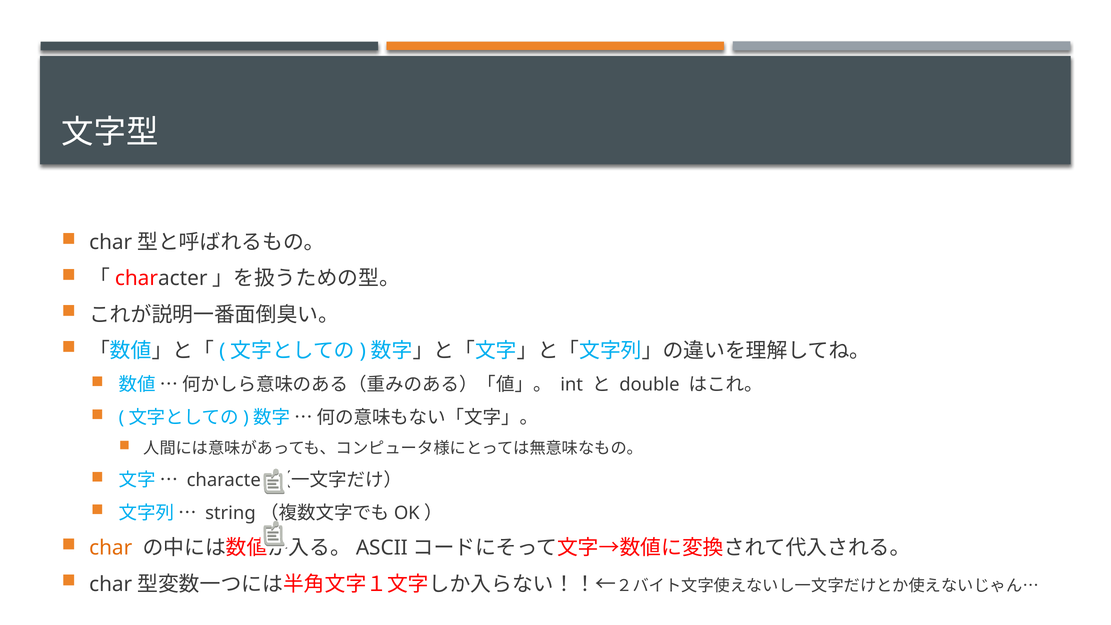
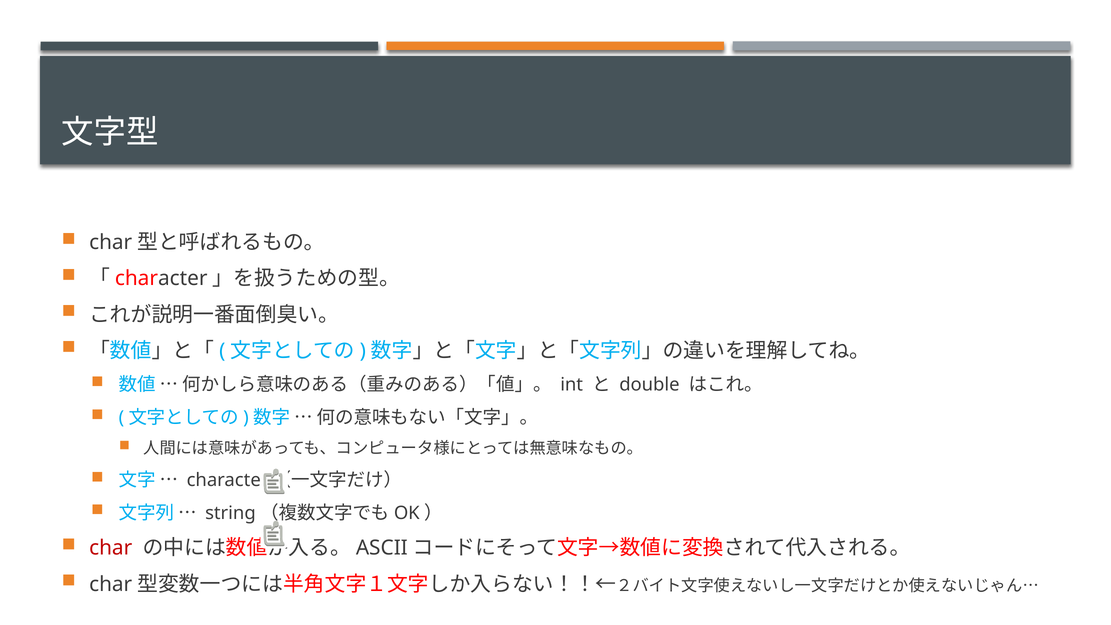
char colour: orange -> red (111, 548)
